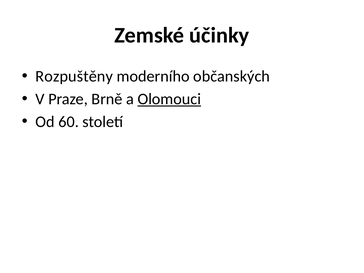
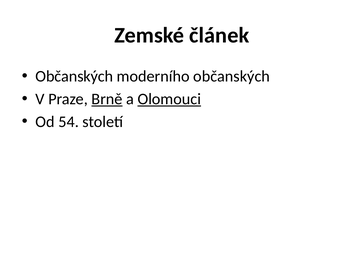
účinky: účinky -> článek (219, 35)
Rozpuštěny: Rozpuštěny -> Občanských (74, 76)
Brně underline: none -> present (107, 99)
60: 60 -> 54 (69, 122)
